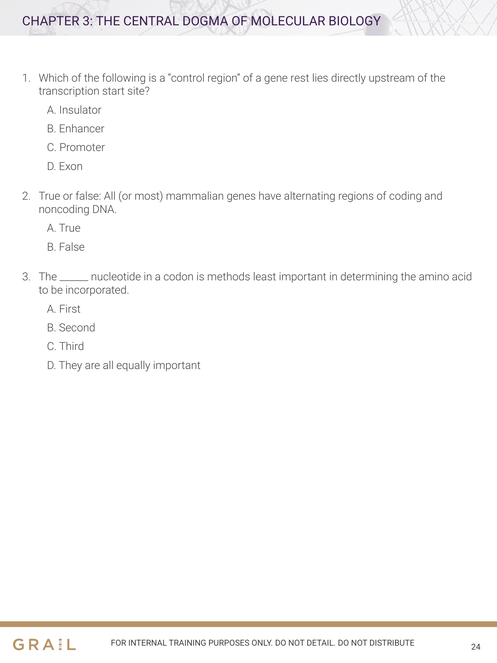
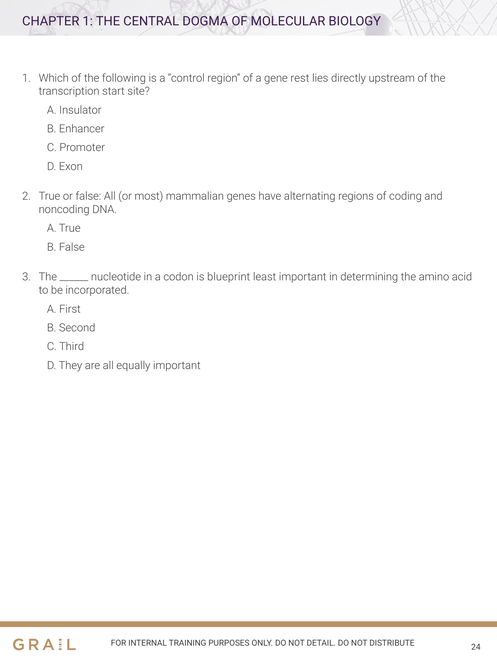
CHAPTER 3: 3 -> 1 (88, 21)
methods: methods -> blueprint (229, 277)
